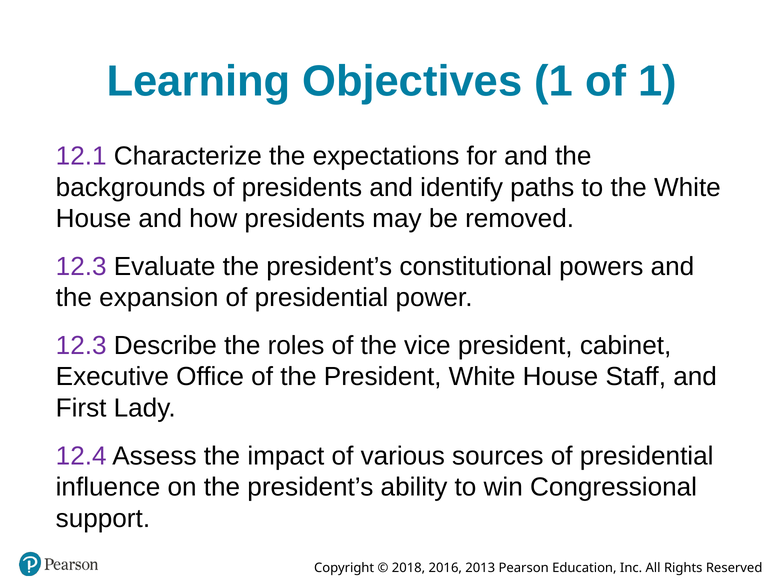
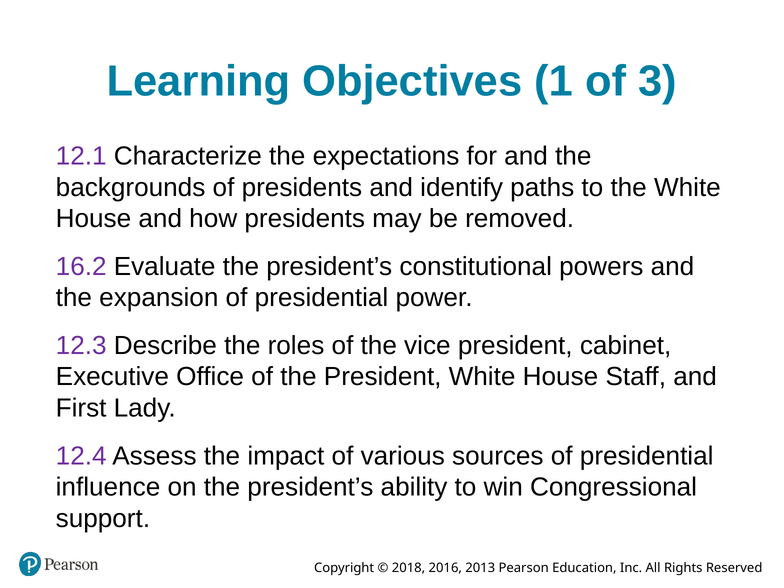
of 1: 1 -> 3 (658, 82)
12.3: 12.3 -> 16.2 (81, 266)
